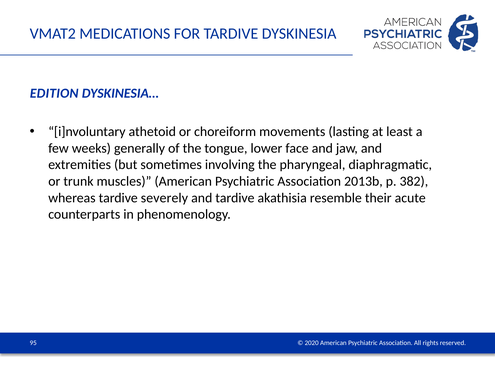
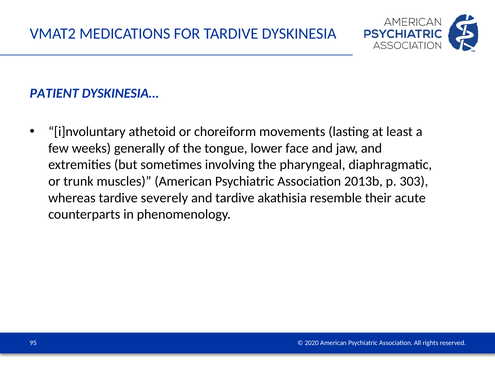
EDITION: EDITION -> PATIENT (54, 93)
382: 382 -> 303 (414, 181)
